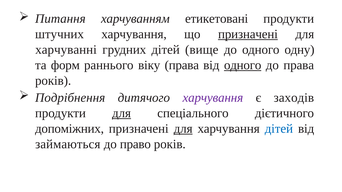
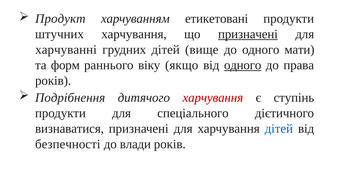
Питання: Питання -> Продукт (60, 19)
одну: одну -> мати (299, 50)
віку права: права -> якщо (182, 65)
харчування colour: purple -> red (213, 98)
заходів: заходів -> ступінь (294, 98)
для underline: present -> none (122, 113)
допоміжних: допоміжних -> визнаватися (69, 129)
для underline: present -> none (183, 129)
займаються: займаються -> безпечності (68, 144)
право: право -> влади (135, 144)
